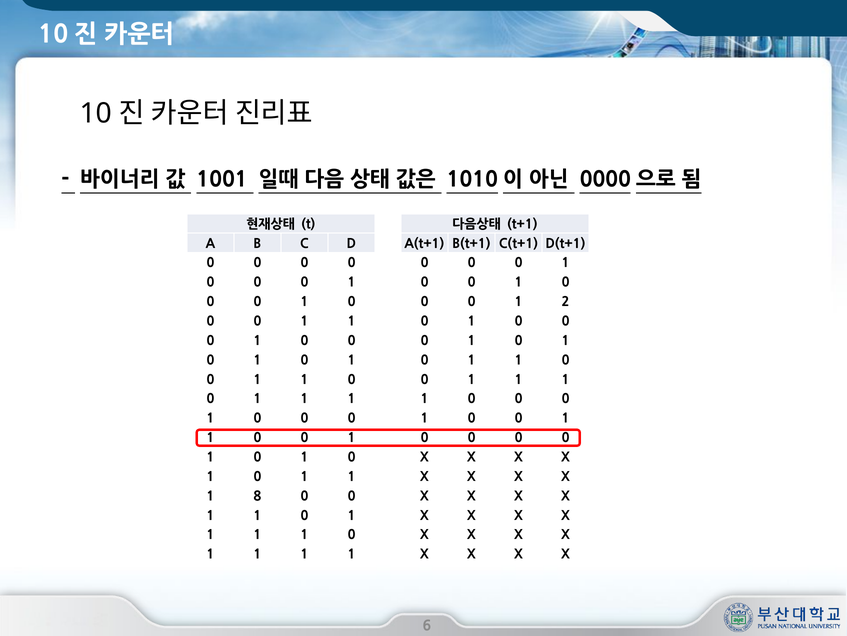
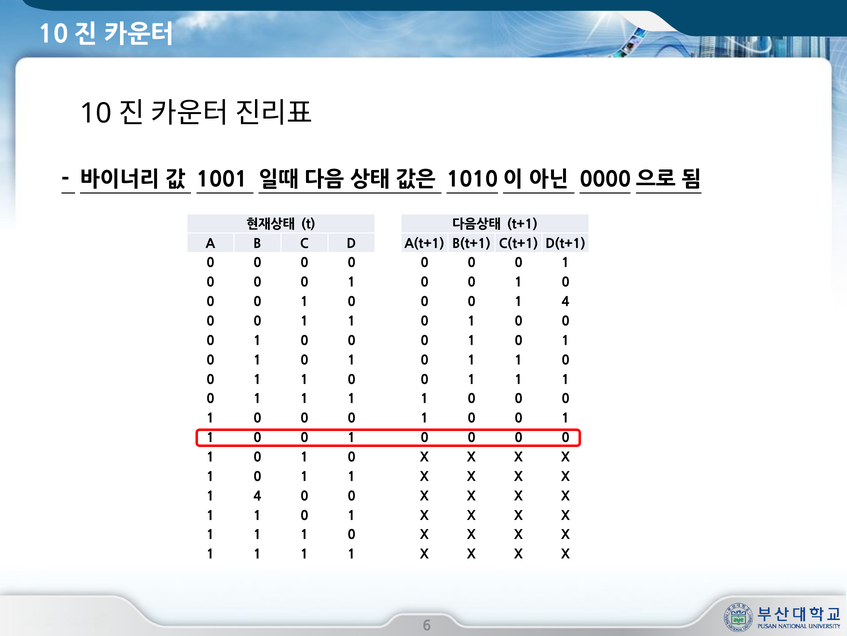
0 1 2: 2 -> 4 (566, 302)
8: 8 -> 4 (257, 496)
